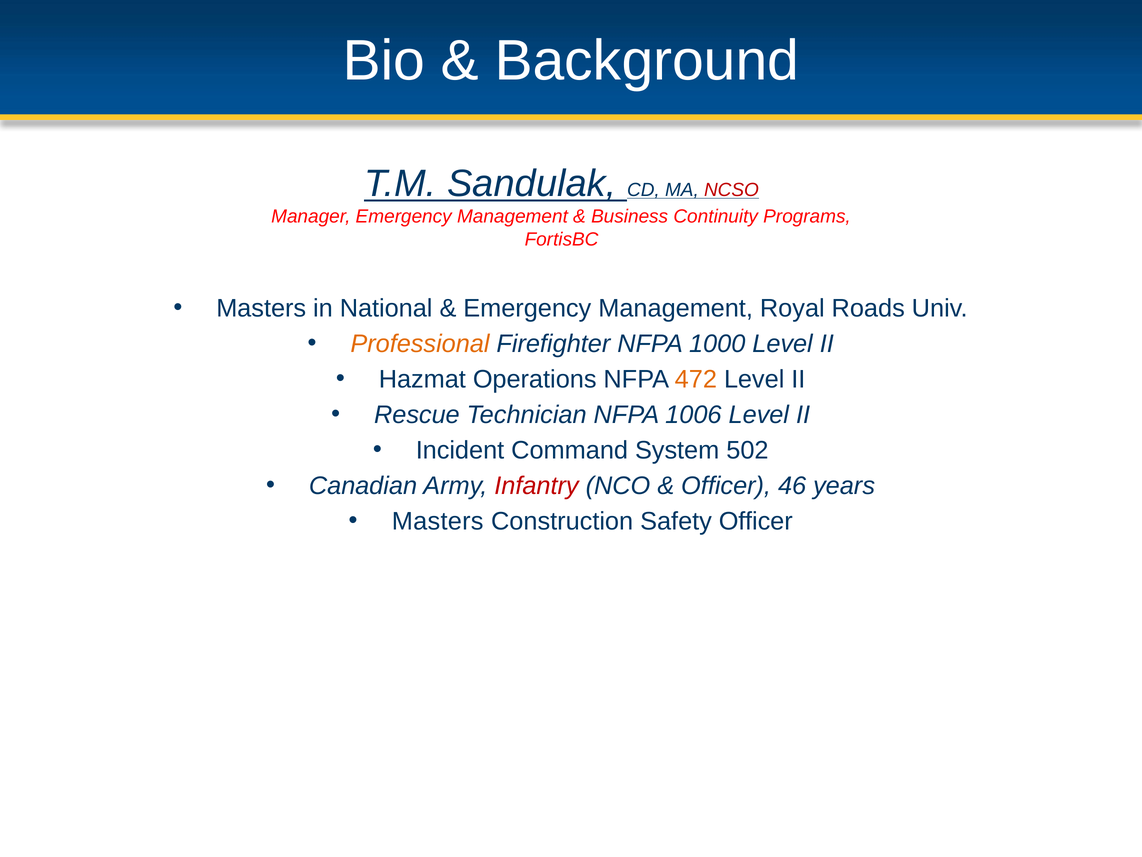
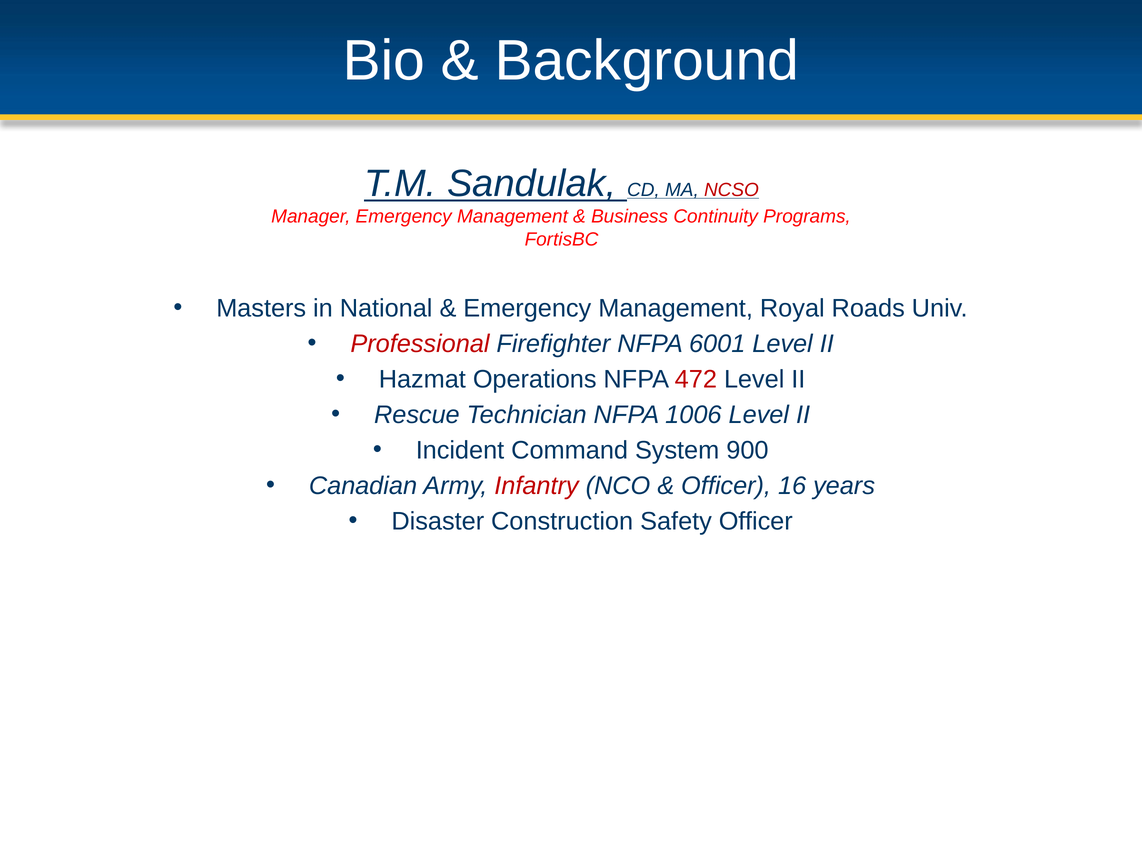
Professional colour: orange -> red (420, 344)
1000: 1000 -> 6001 (717, 344)
472 colour: orange -> red (696, 379)
502: 502 -> 900 (747, 450)
46: 46 -> 16 (792, 486)
Masters: Masters -> Disaster (438, 521)
